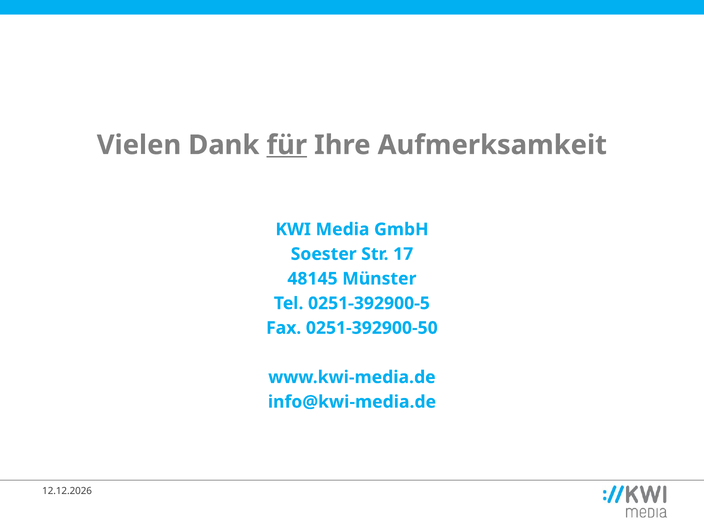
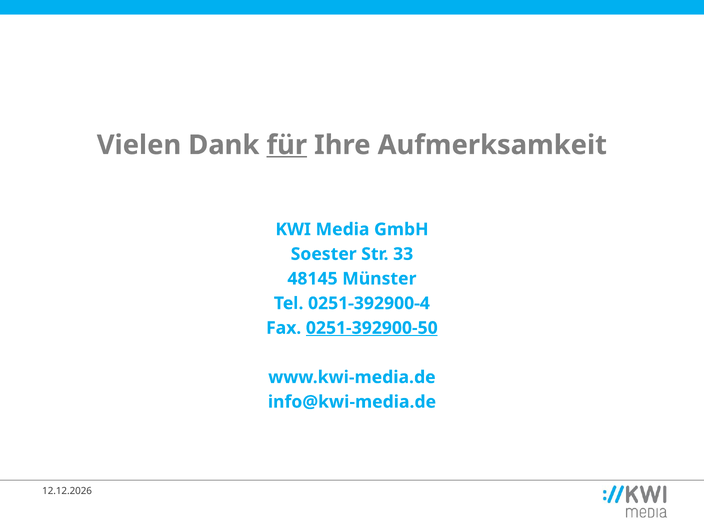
17: 17 -> 33 (403, 254)
0251-392900-5: 0251-392900-5 -> 0251-392900-4 (369, 303)
0251-392900-50 underline: none -> present (372, 328)
